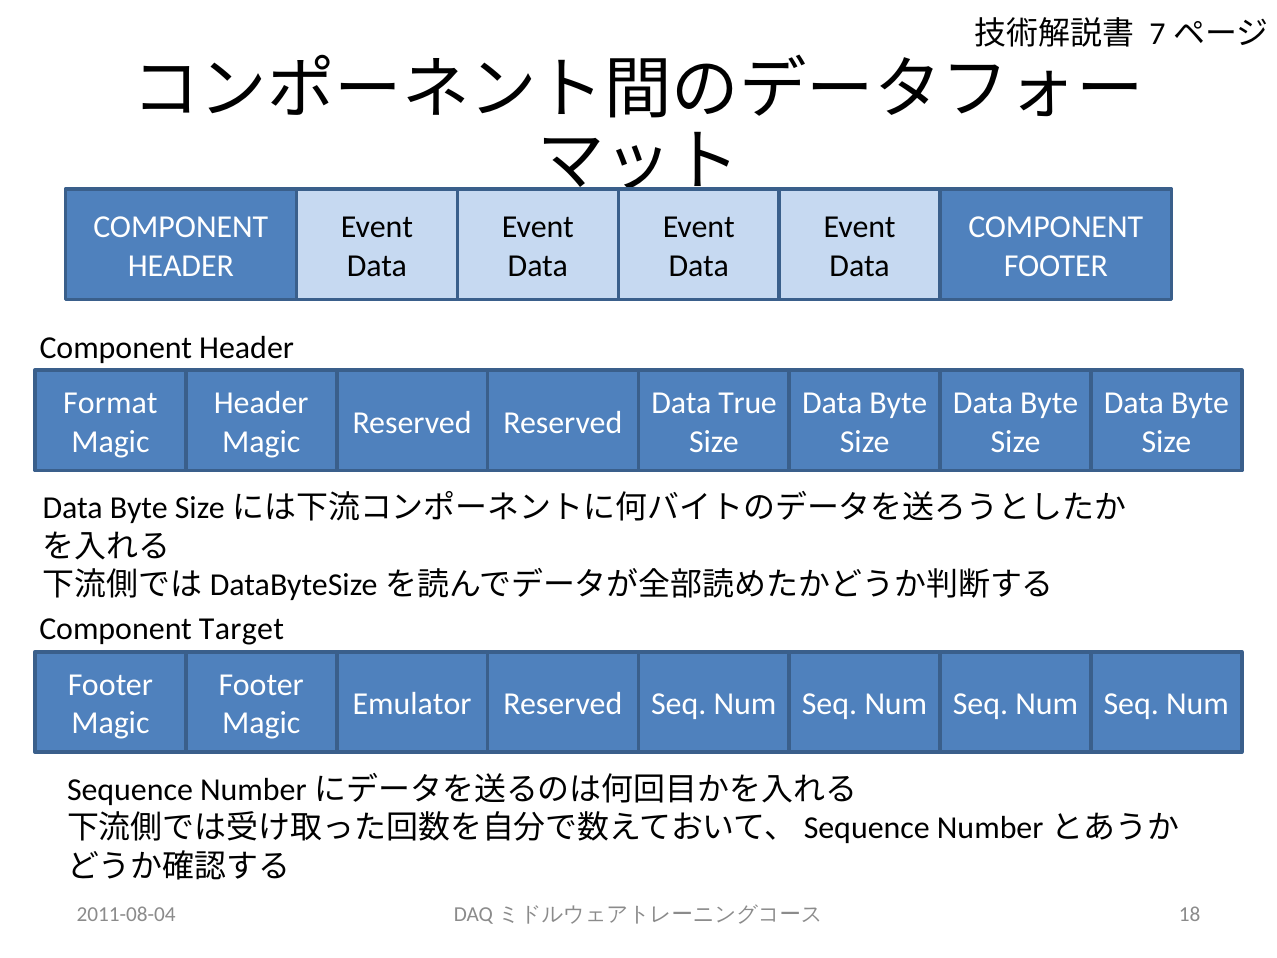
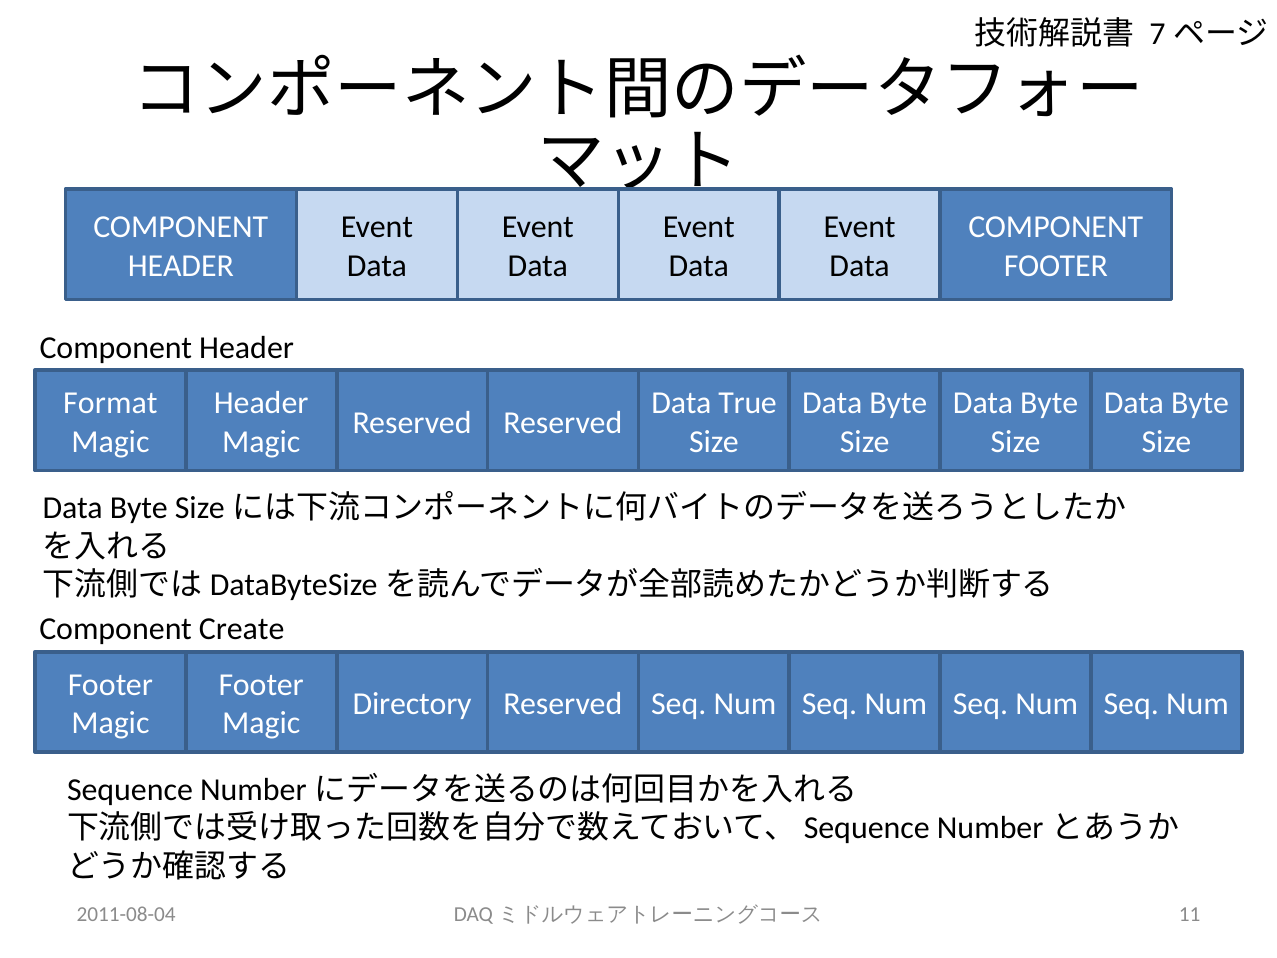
Target: Target -> Create (242, 629)
Emulator: Emulator -> Directory (412, 704)
18: 18 -> 11 (1190, 914)
